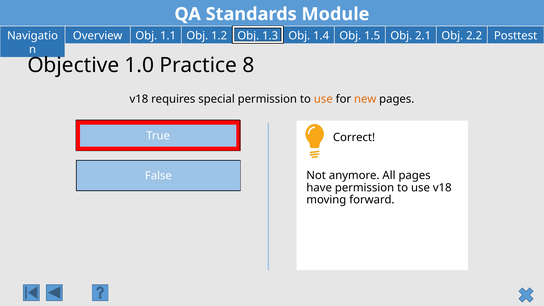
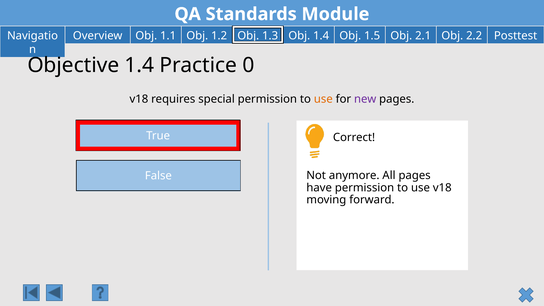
Objective 1.0: 1.0 -> 1.4 (139, 65)
8: 8 -> 0 (249, 65)
new colour: orange -> purple (365, 99)
